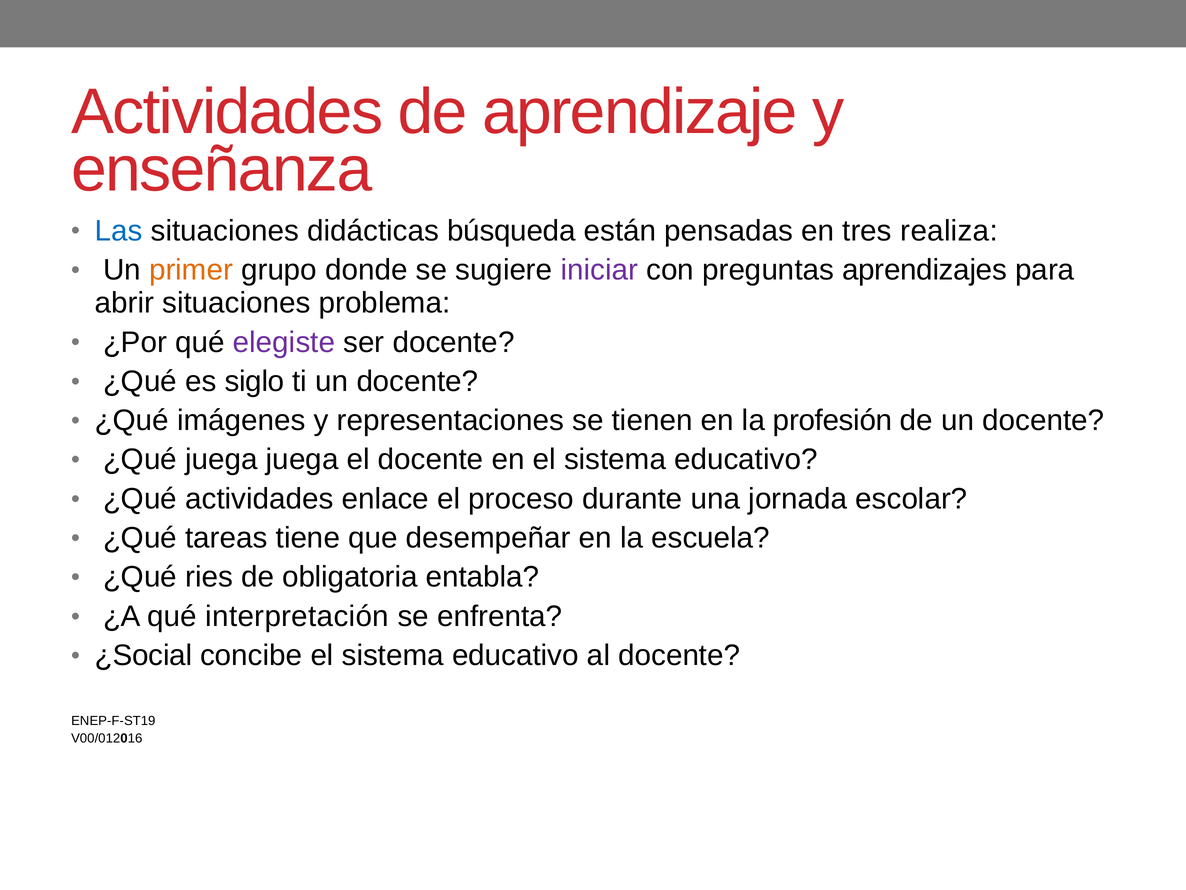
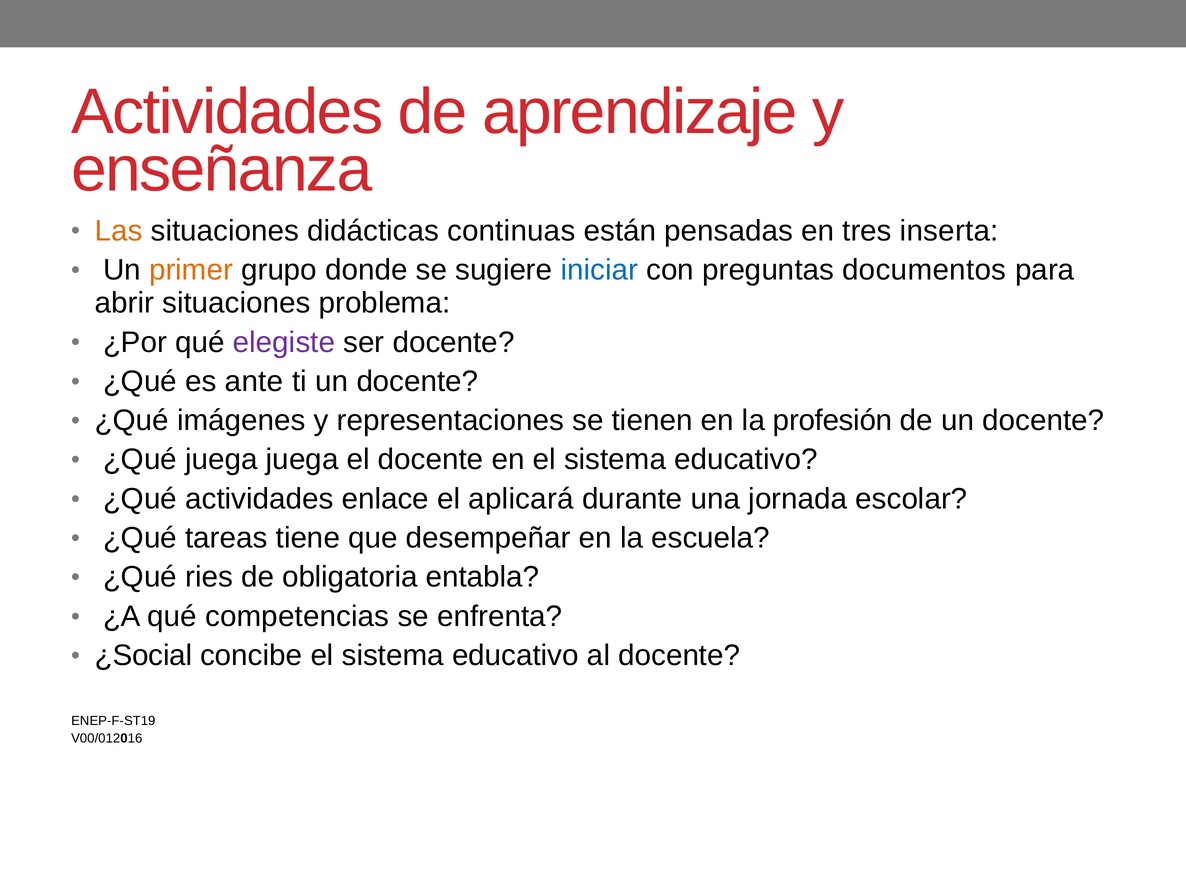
Las colour: blue -> orange (119, 231)
búsqueda: búsqueda -> continuas (511, 231)
realiza: realiza -> inserta (949, 231)
iniciar colour: purple -> blue (599, 270)
aprendizajes: aprendizajes -> documentos (924, 270)
siglo: siglo -> ante (254, 381)
proceso: proceso -> aplicará (521, 499)
interpretación: interpretación -> competencias (297, 616)
